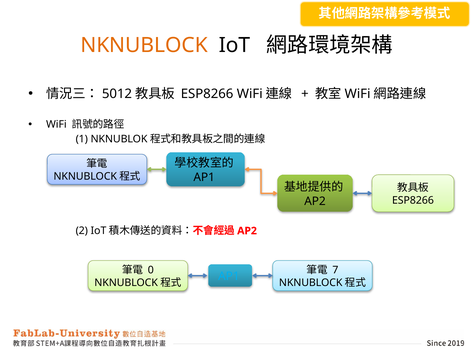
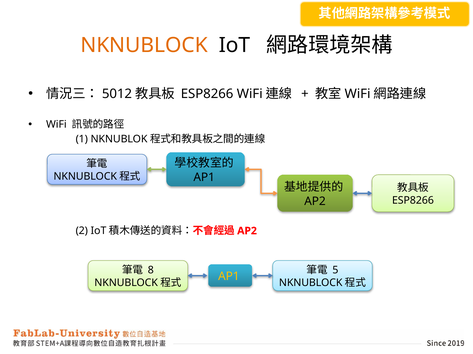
0: 0 -> 8 (151, 271)
7: 7 -> 5 (335, 271)
AP1 colour: light blue -> yellow (229, 277)
